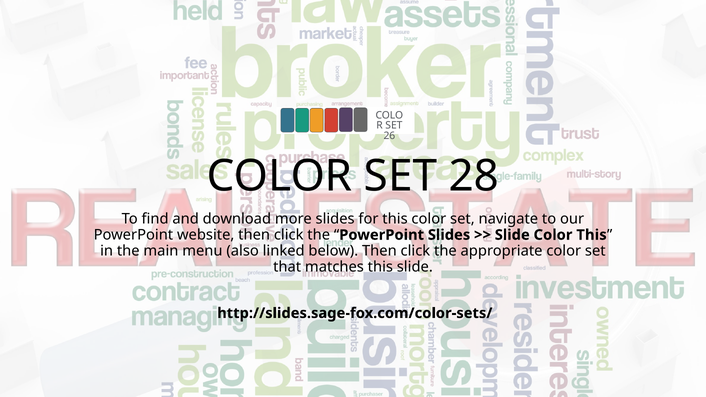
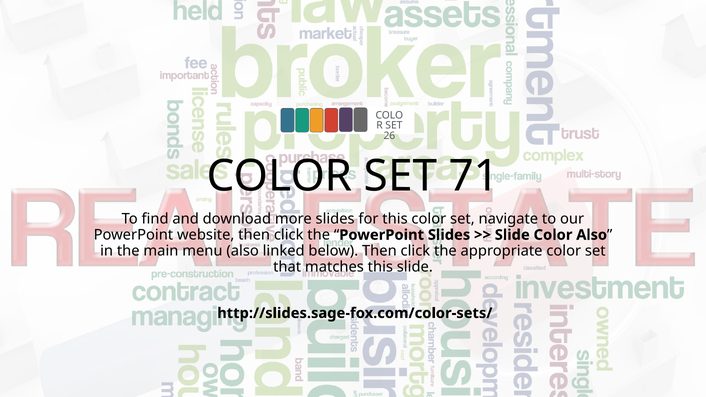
28: 28 -> 71 (474, 176)
Color This: This -> Also (592, 235)
